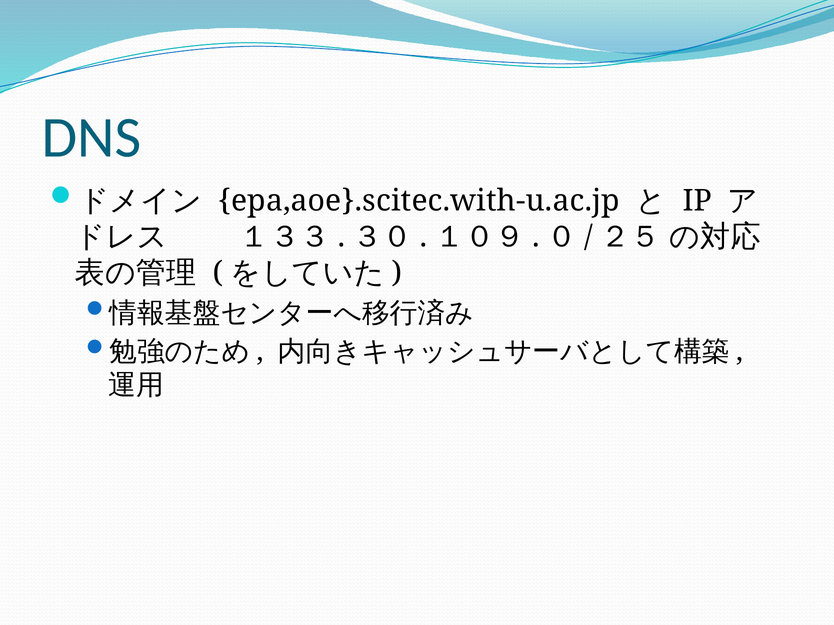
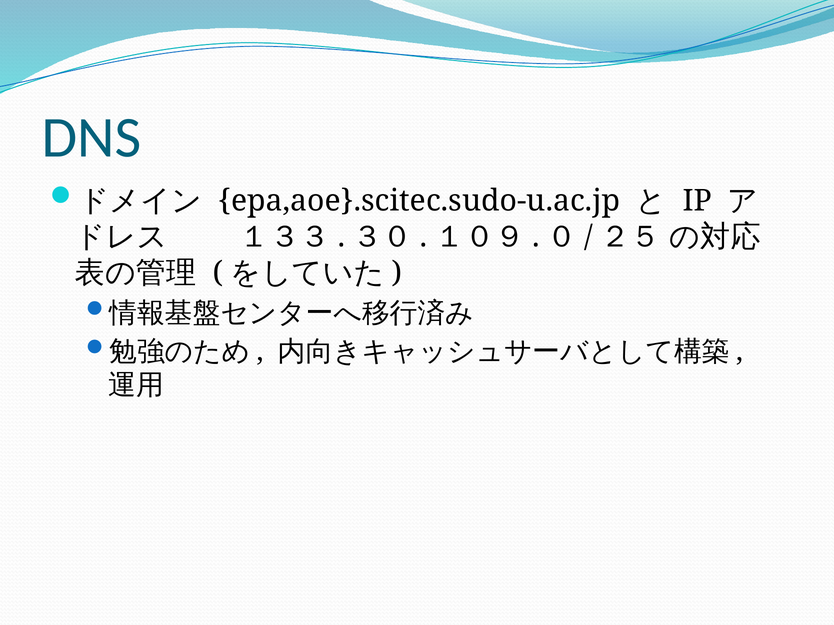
epa,aoe}.scitec.with-u.ac.jp: epa,aoe}.scitec.with-u.ac.jp -> epa,aoe}.scitec.sudo-u.ac.jp (419, 201)
